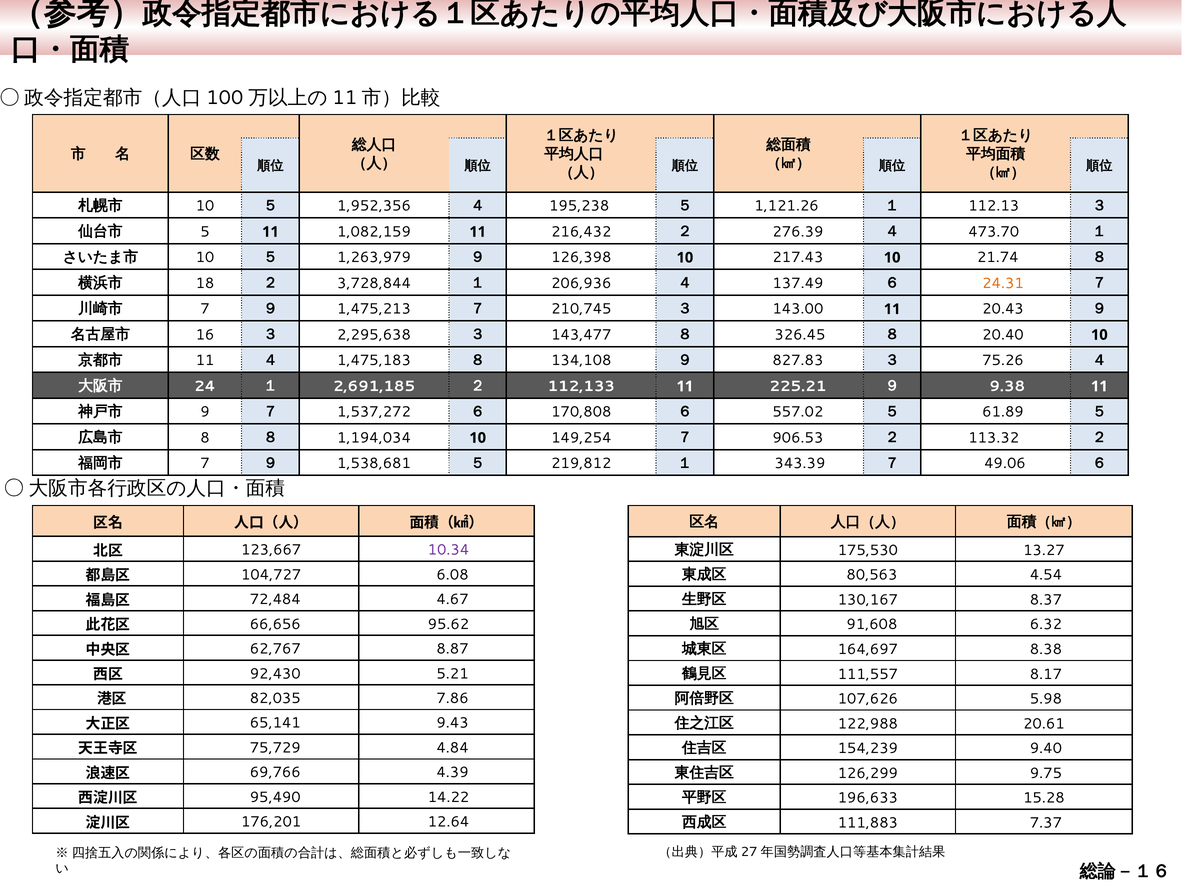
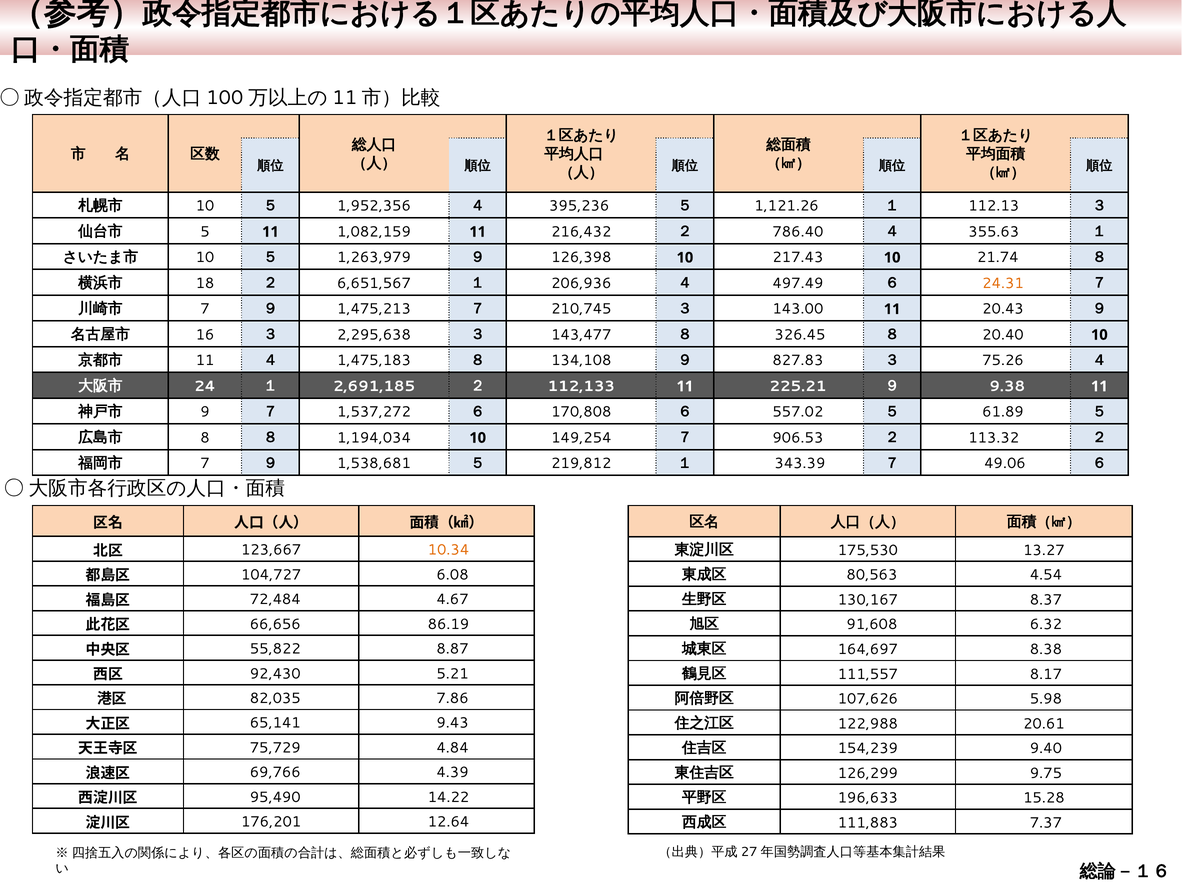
195,238: 195,238 -> 395,236 (579, 206)
276.39: 276.39 -> 786.40 (798, 232)
473.70: 473.70 -> 355.63 (994, 232)
3,728,844: 3,728,844 -> 6,651,567 (374, 283)
137.49: 137.49 -> 497.49 (798, 283)
10.34 colour: purple -> orange (448, 550)
95.62: 95.62 -> 86.19 (448, 624)
62,767: 62,767 -> 55,822 (275, 649)
